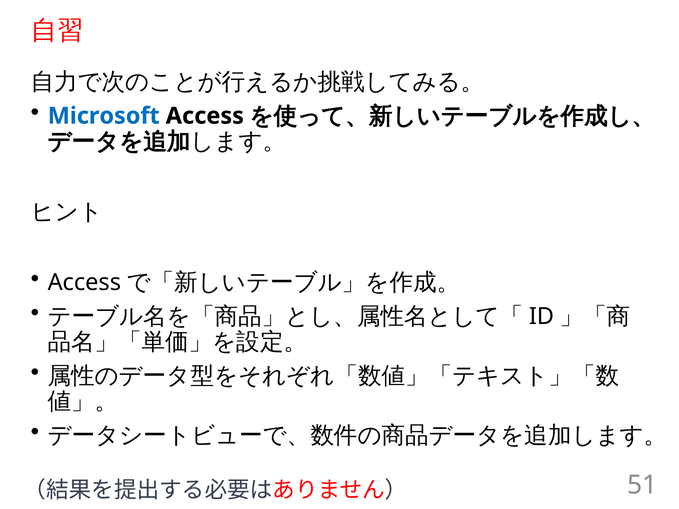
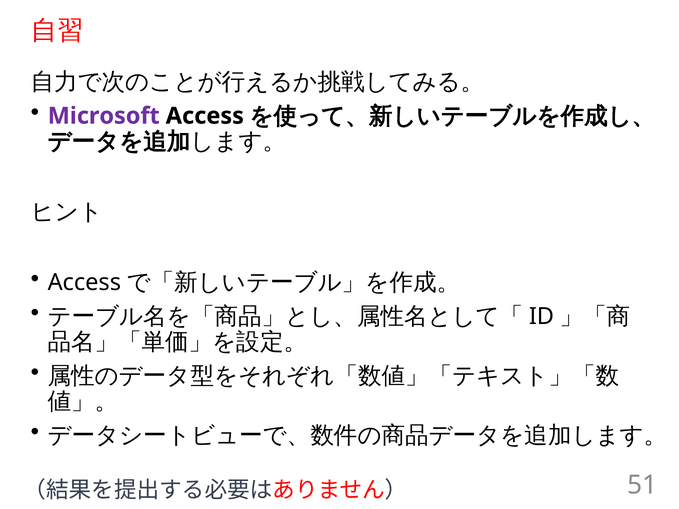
Microsoft colour: blue -> purple (104, 116)
